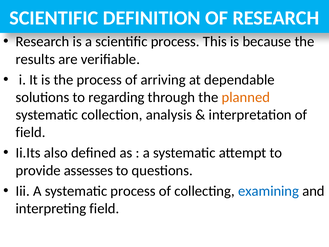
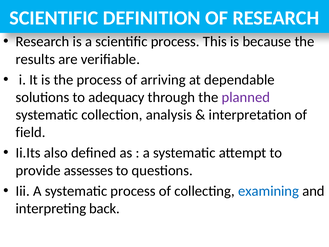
regarding: regarding -> adequacy (116, 97)
planned colour: orange -> purple (246, 97)
interpreting field: field -> back (105, 208)
